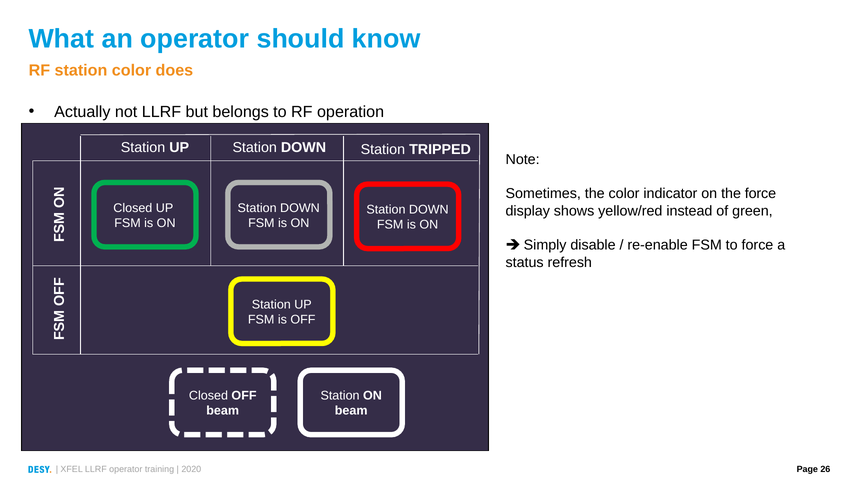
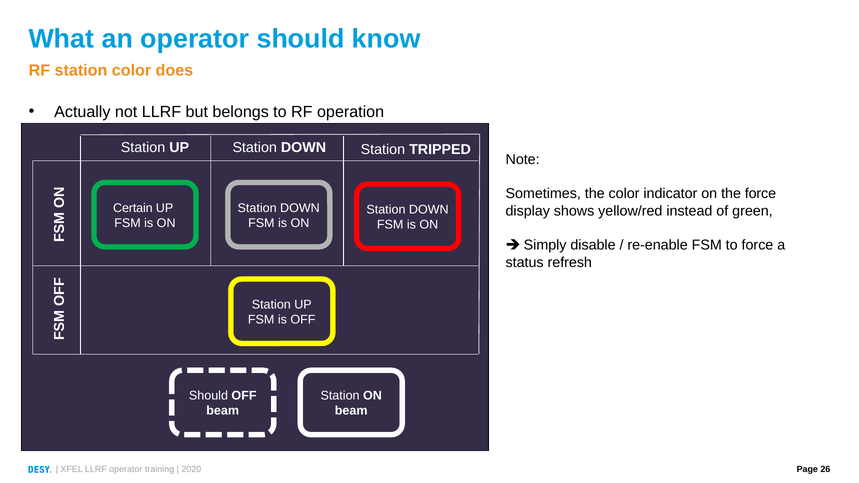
Closed: Closed -> Certain (133, 208)
Closed: Closed -> Should (208, 396)
